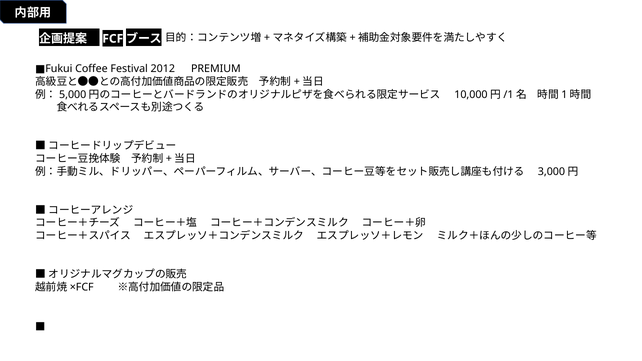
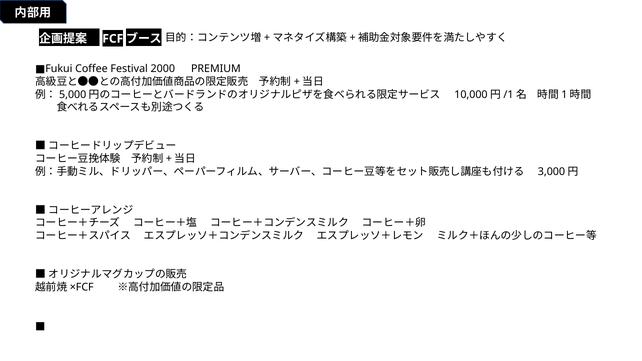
2012: 2012 -> 2000 (163, 69)
